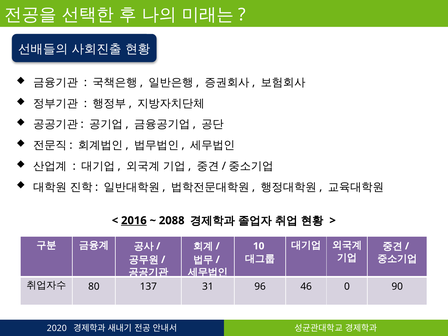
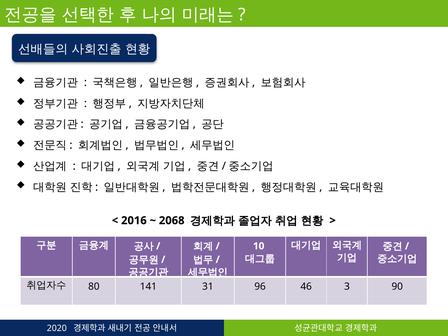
2016 underline: present -> none (134, 221)
2088: 2088 -> 2068 (172, 221)
137: 137 -> 141 (148, 286)
0: 0 -> 3 (347, 286)
